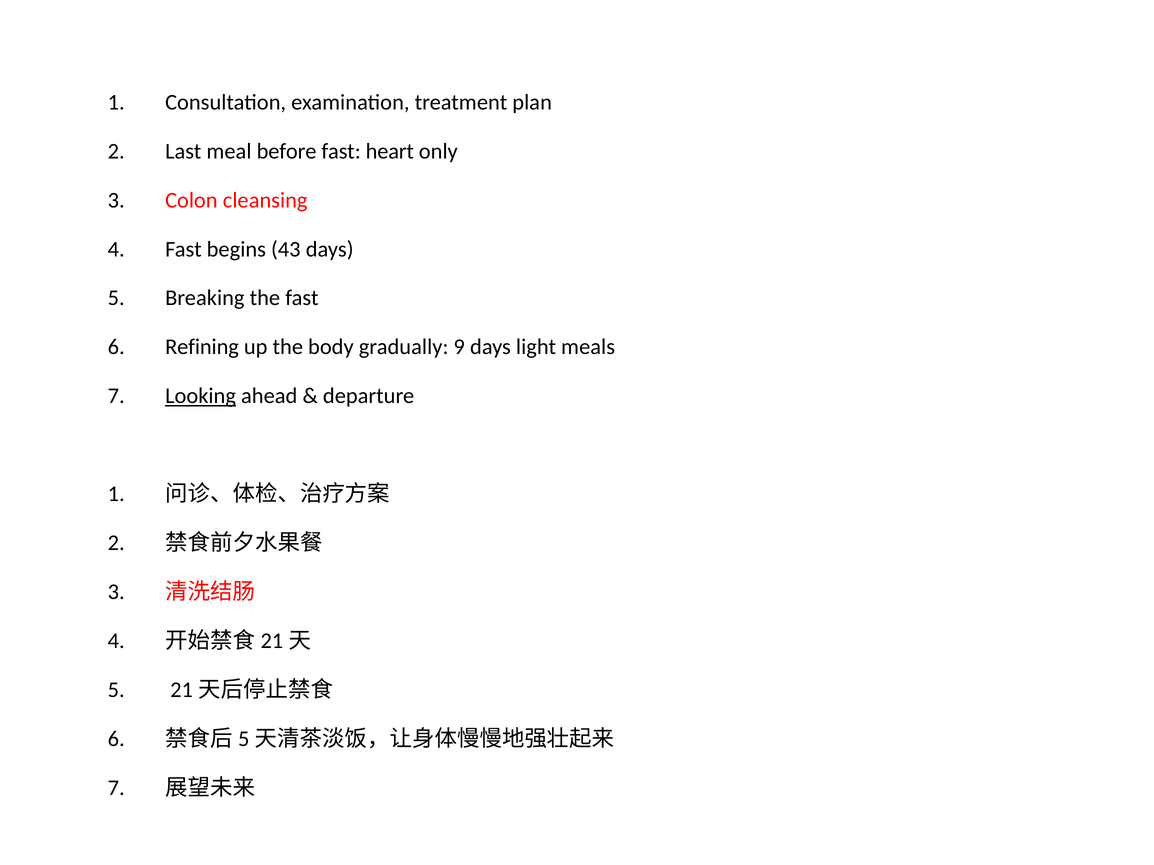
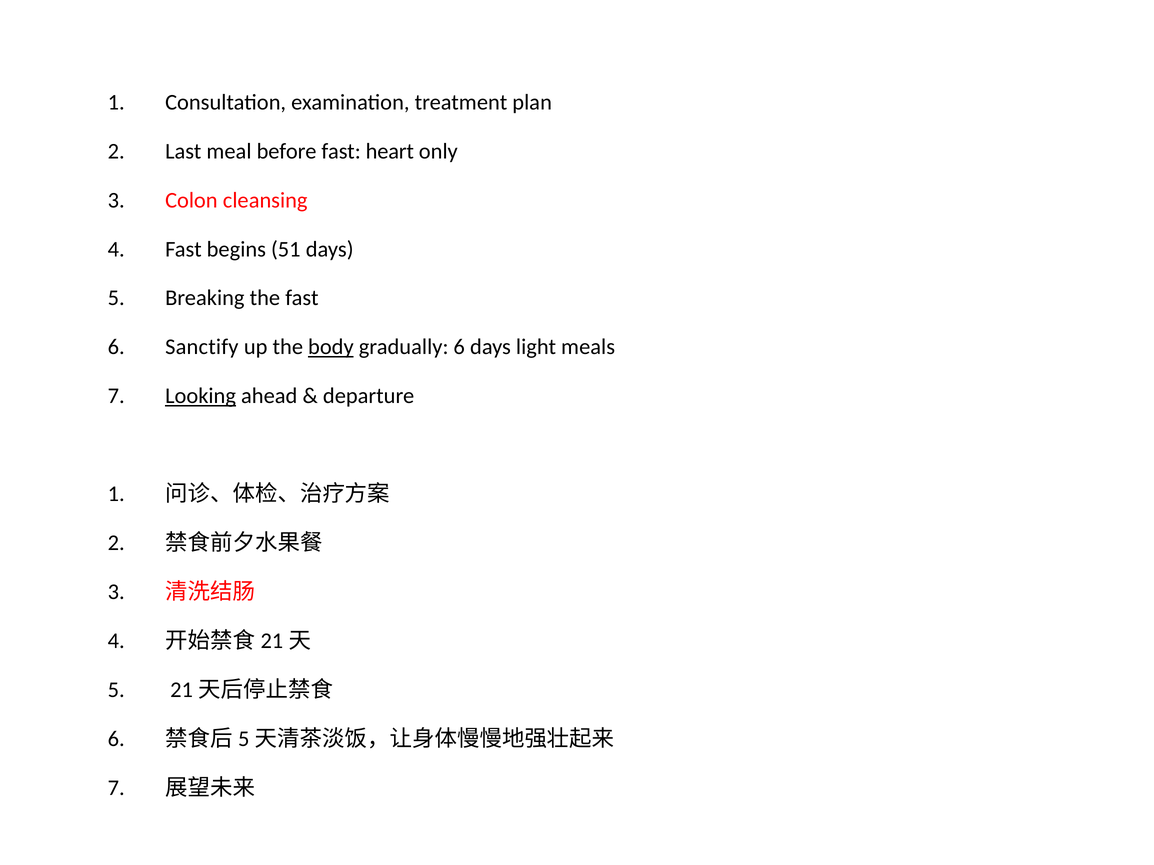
43: 43 -> 51 (286, 249)
Refining: Refining -> Sanctify (202, 347)
body underline: none -> present (331, 347)
gradually 9: 9 -> 6 (459, 347)
